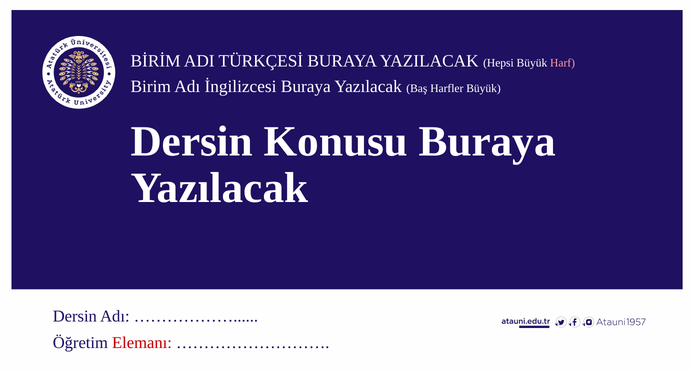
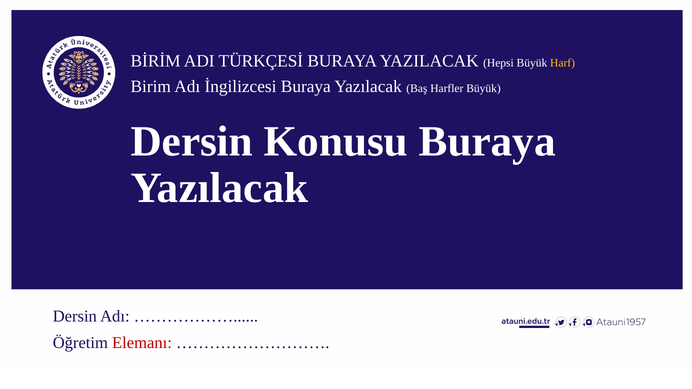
Harf colour: pink -> yellow (563, 63)
